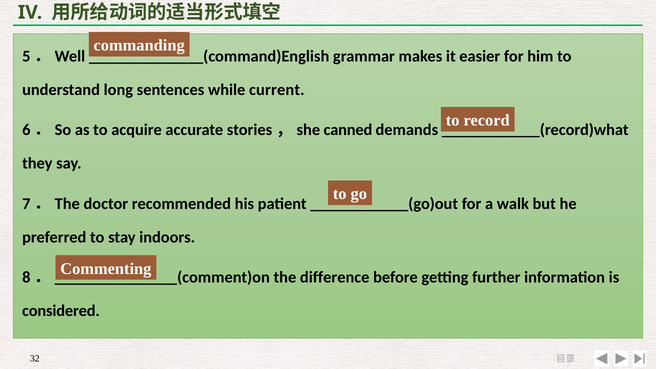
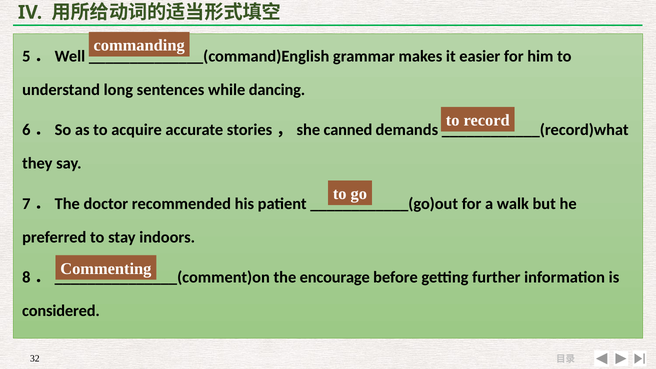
current: current -> dancing (277, 90)
difference: difference -> encourage (335, 278)
